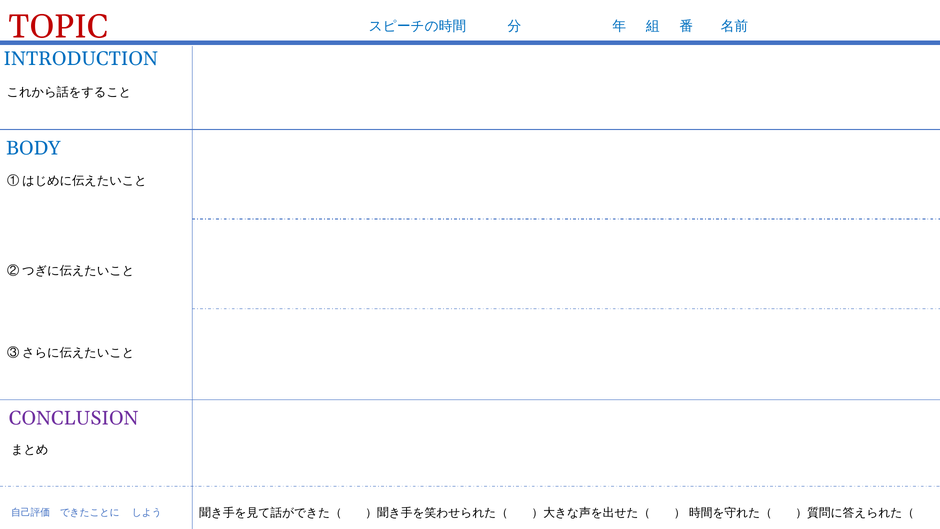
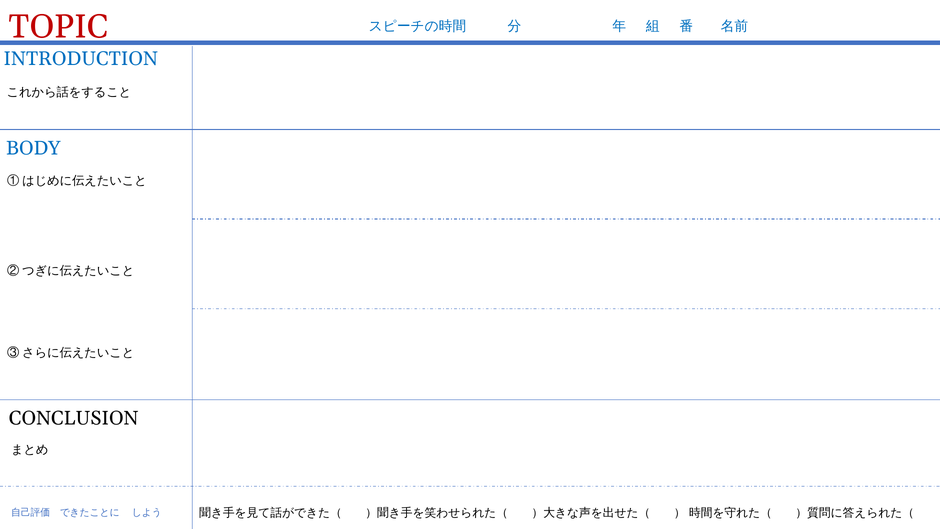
CONCLUSION colour: purple -> black (74, 418)
